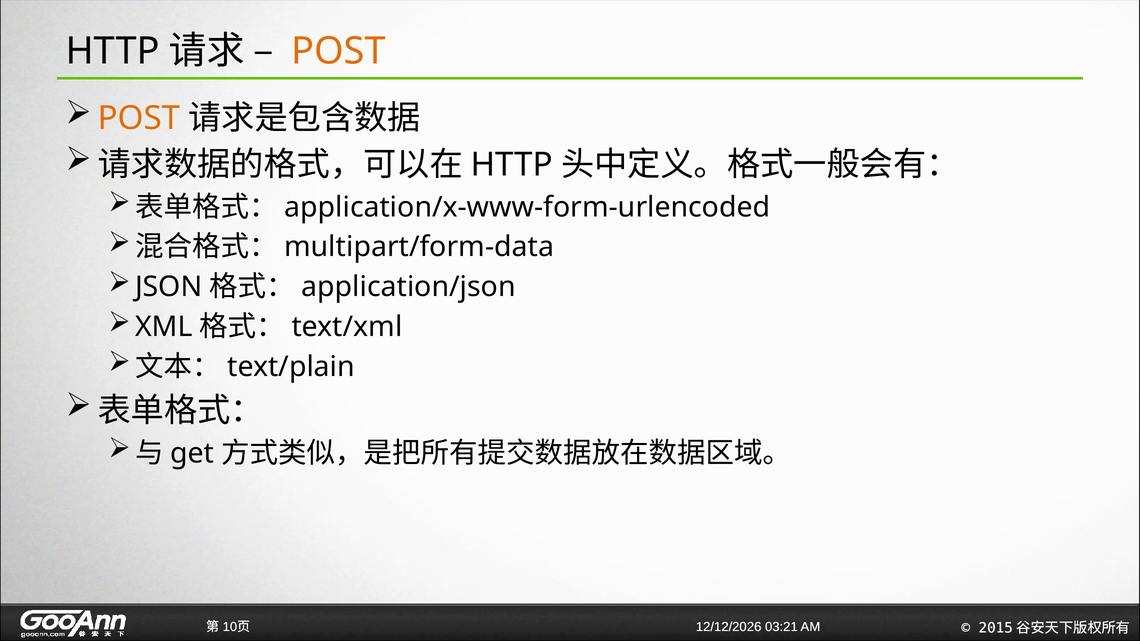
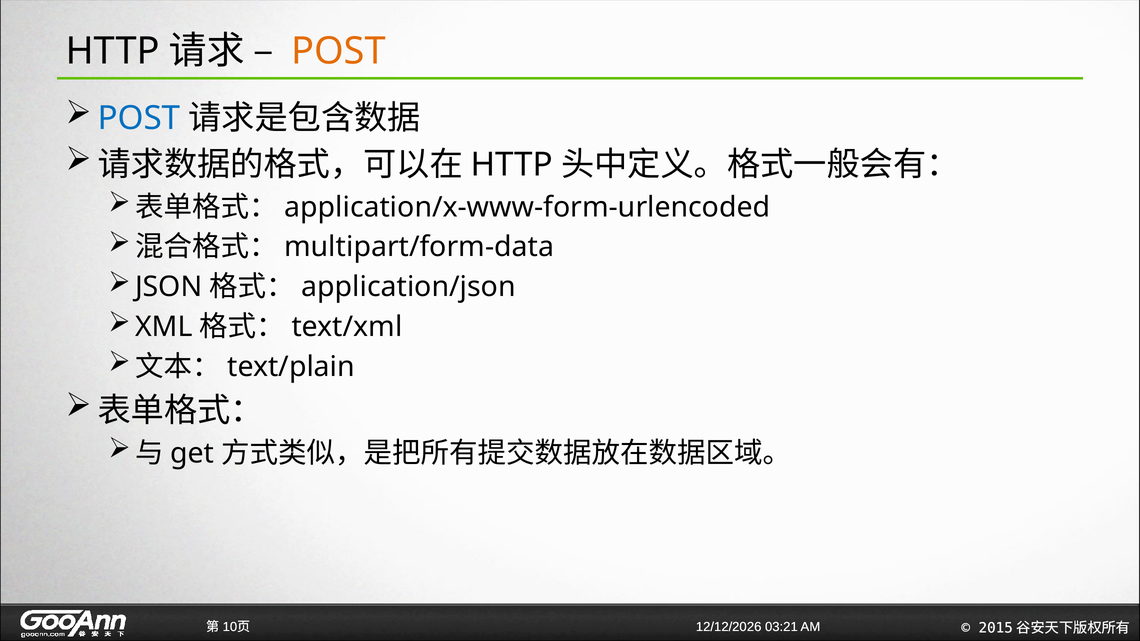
POST colour: orange -> blue (139, 118)
